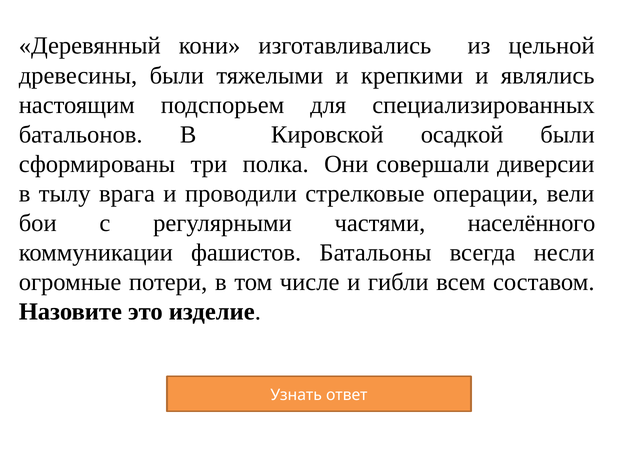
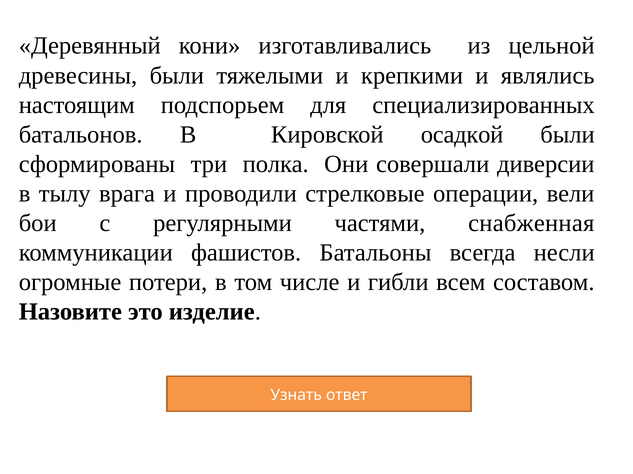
населённого: населённого -> снабженная (531, 223)
